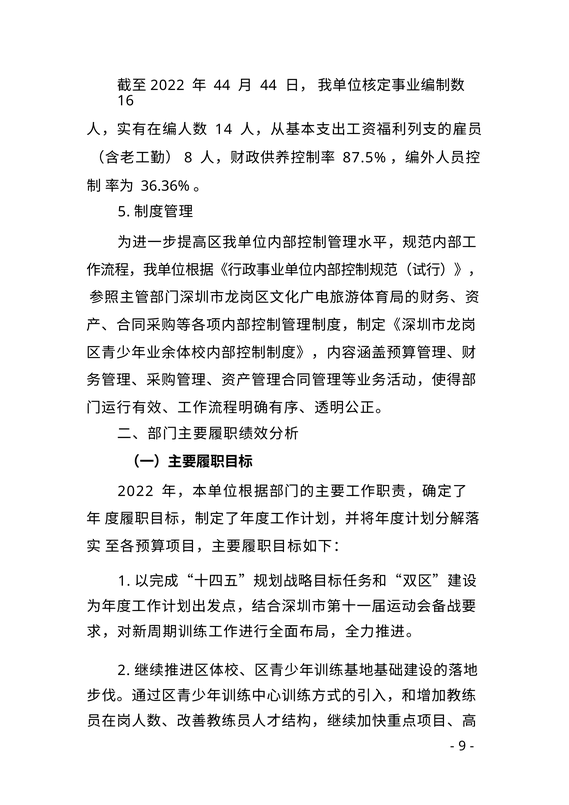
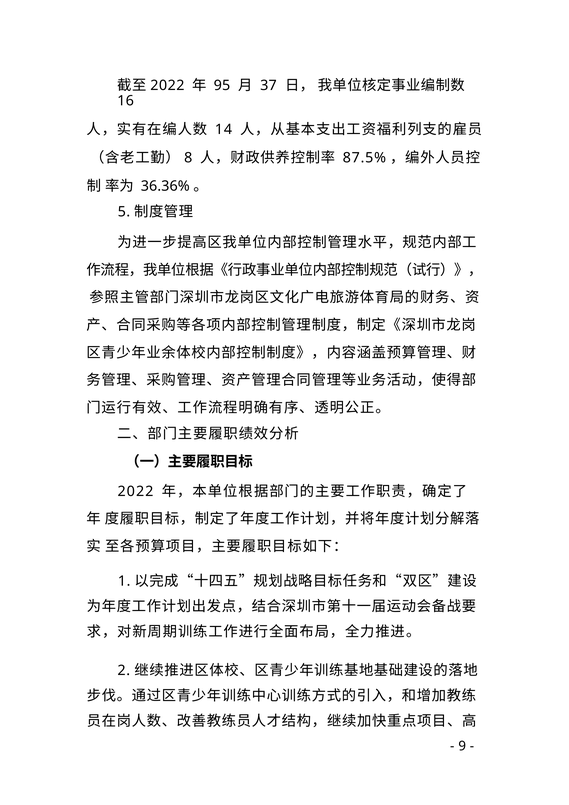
44: 44 -> 95 (222, 86)
44: 44 -> 37 (268, 86)
